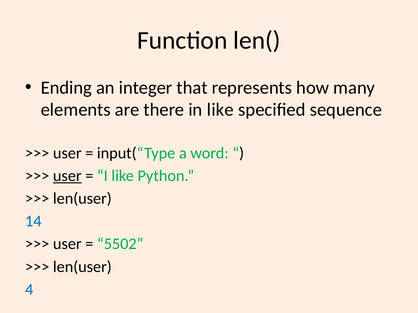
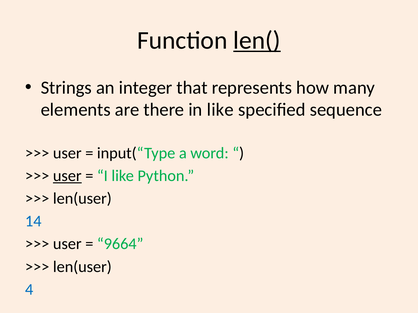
len( underline: none -> present (257, 40)
Ending: Ending -> Strings (66, 88)
5502: 5502 -> 9664 (120, 244)
